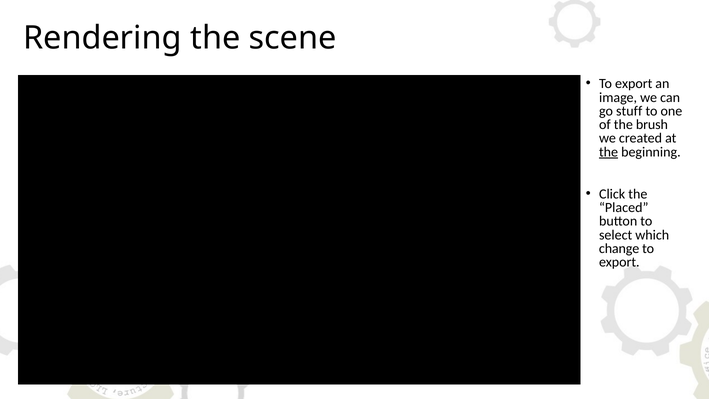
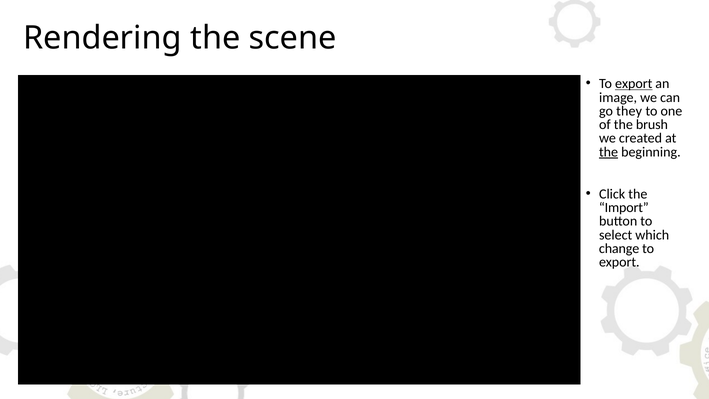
export underline: none -> present (634, 84)
stuff: stuff -> they (629, 111)
Placed: Placed -> Import (624, 208)
